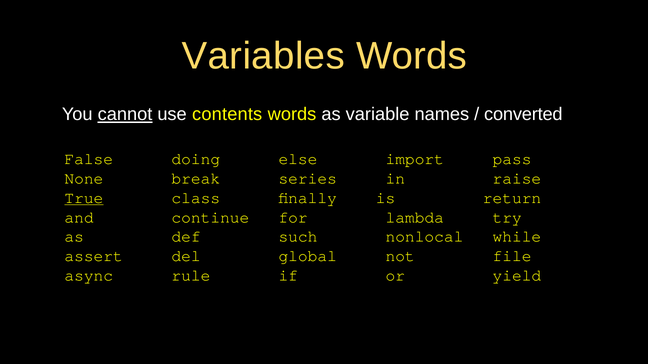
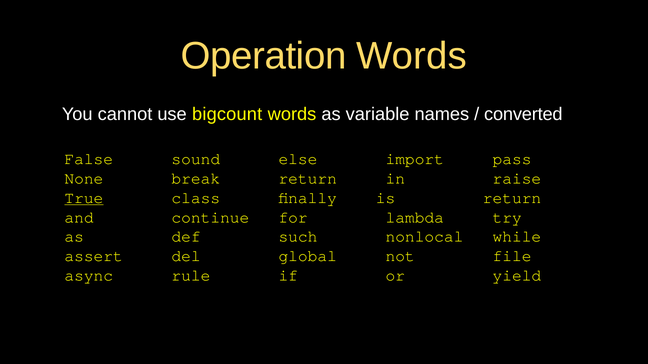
Variables: Variables -> Operation (264, 56)
cannot underline: present -> none (125, 115)
contents: contents -> bigcount (227, 115)
doing: doing -> sound (196, 159)
break series: series -> return (308, 179)
